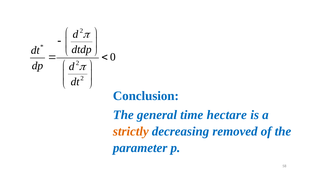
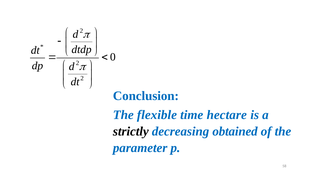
general: general -> flexible (157, 115)
strictly colour: orange -> black (131, 132)
removed: removed -> obtained (235, 132)
